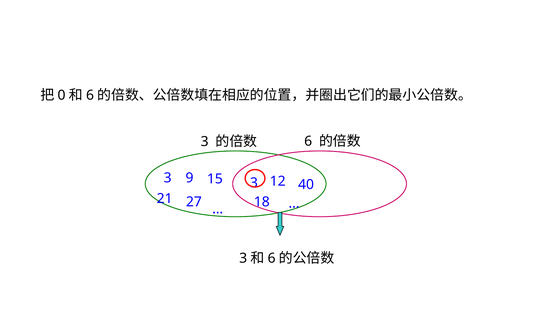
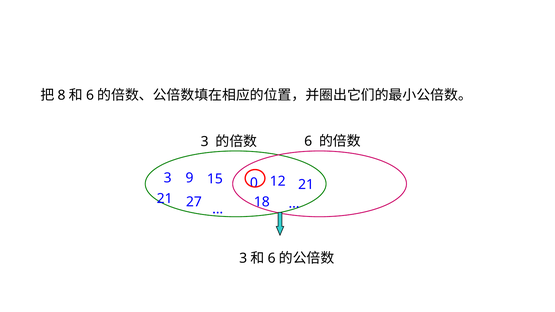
0: 0 -> 8 (62, 95)
3 3: 3 -> 0 (254, 183)
15 40: 40 -> 21 (306, 185)
